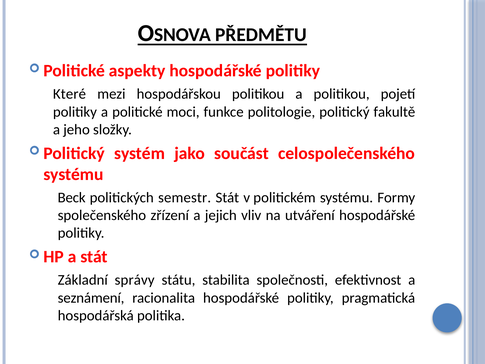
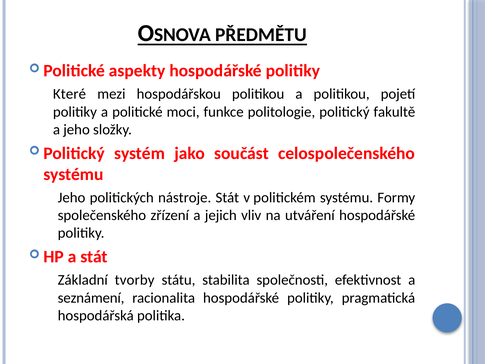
Beck: Beck -> Jeho (72, 197)
semestr: semestr -> nástroje (185, 197)
správy: správy -> tvorby (135, 280)
